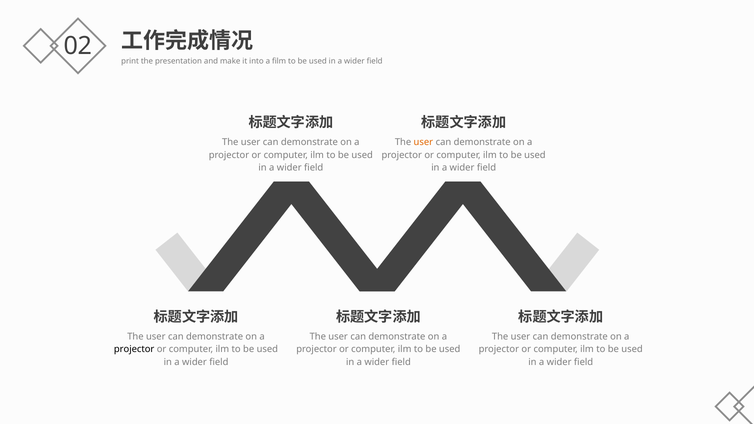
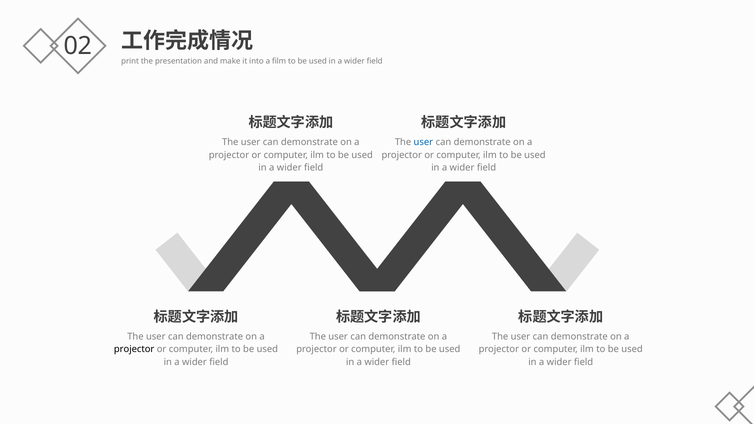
user colour: orange -> blue (423, 142)
